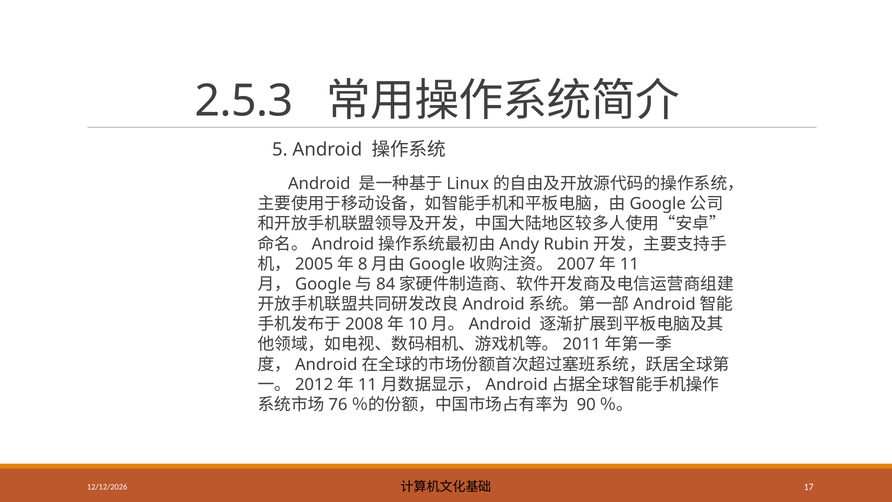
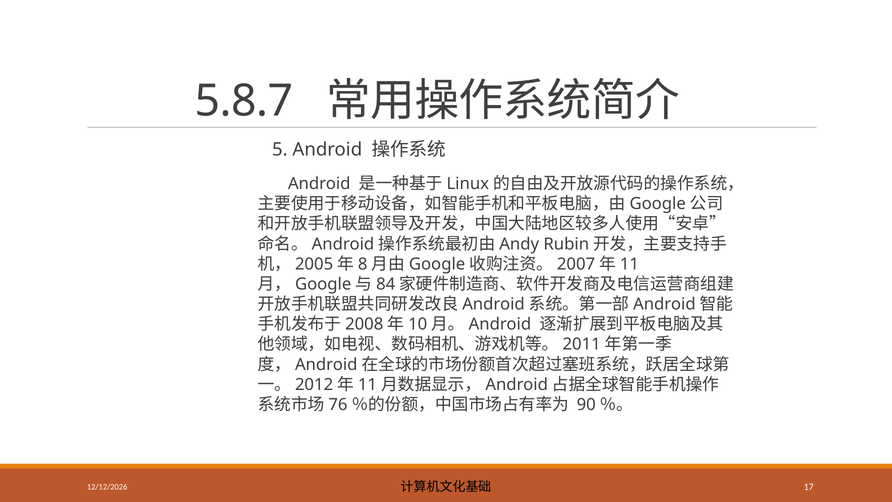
2.5.3: 2.5.3 -> 5.8.7 (244, 101)
